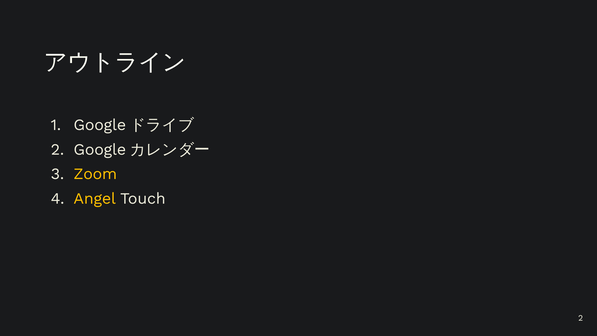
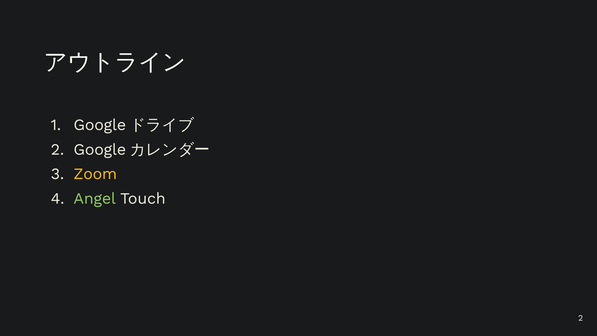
Angel colour: yellow -> light green (95, 199)
